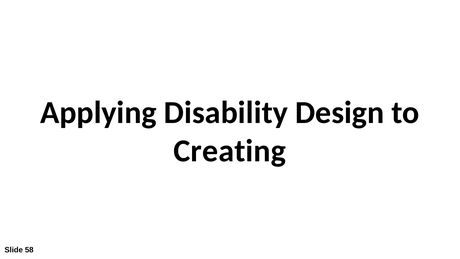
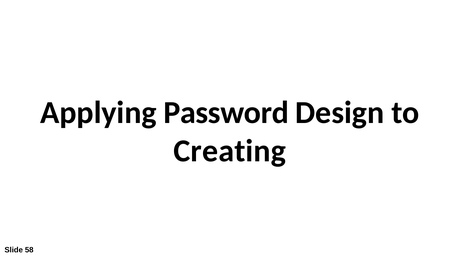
Disability: Disability -> Password (226, 112)
